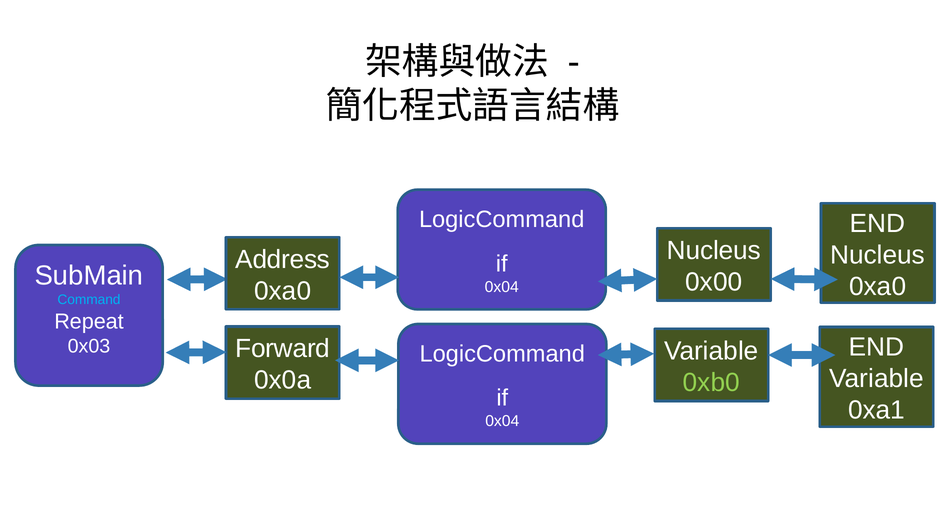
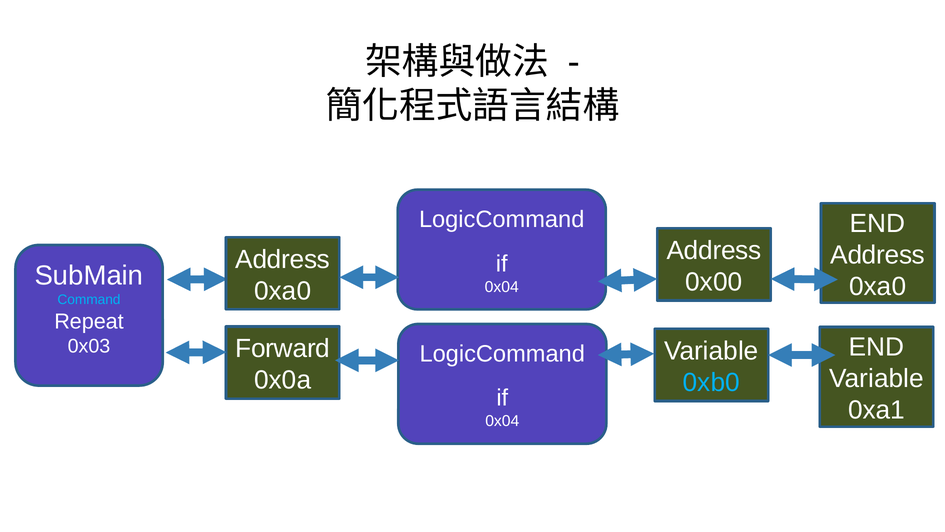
Nucleus: Nucleus -> Address (714, 250)
Nucleus: Nucleus -> Address (878, 255)
0xb0 colour: light green -> light blue (711, 382)
